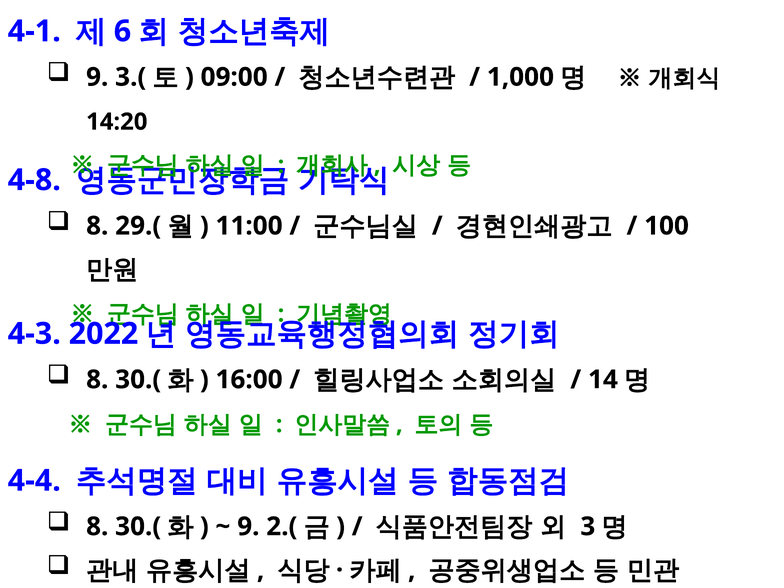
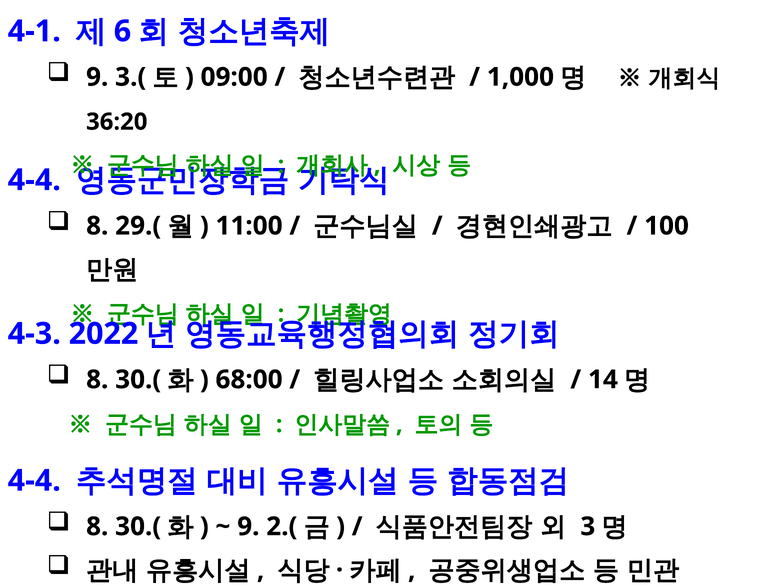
14:20: 14:20 -> 36:20 (117, 122)
4-8: 4-8 -> 4-4 (34, 180)
16:00: 16:00 -> 68:00 (249, 380)
